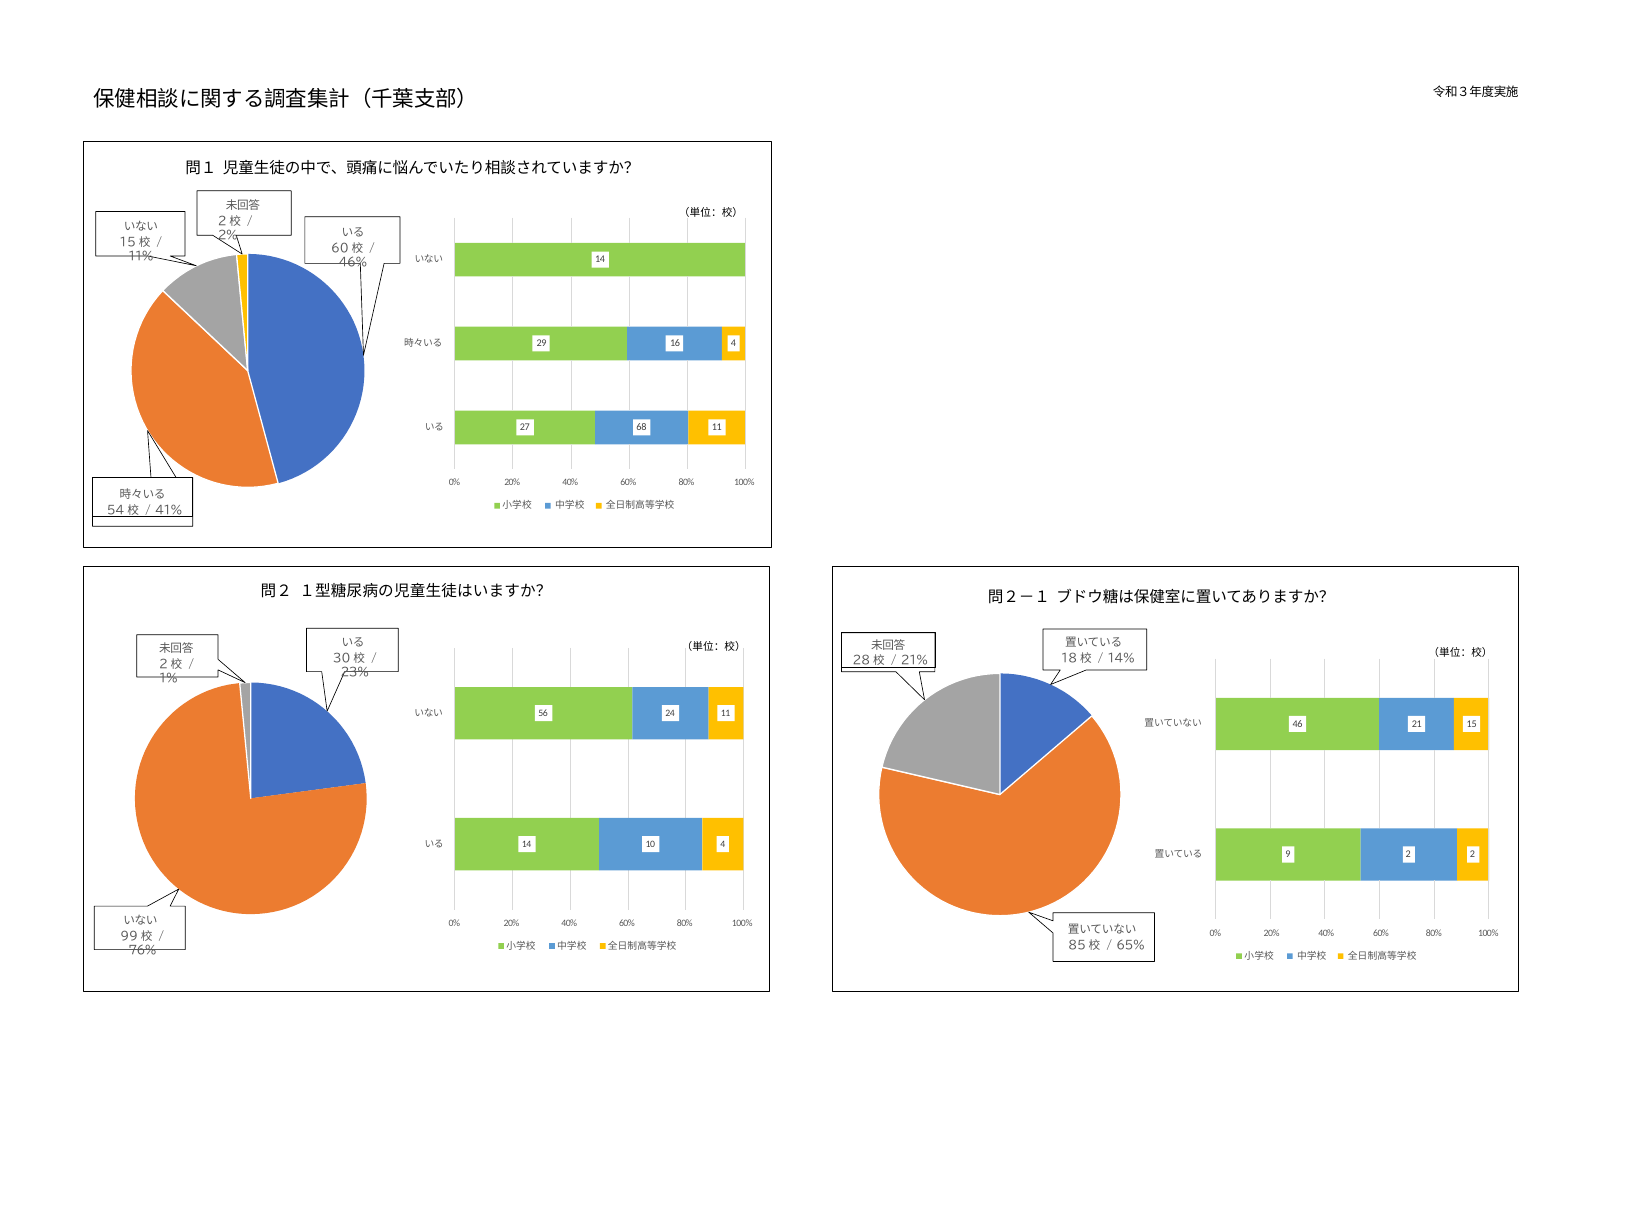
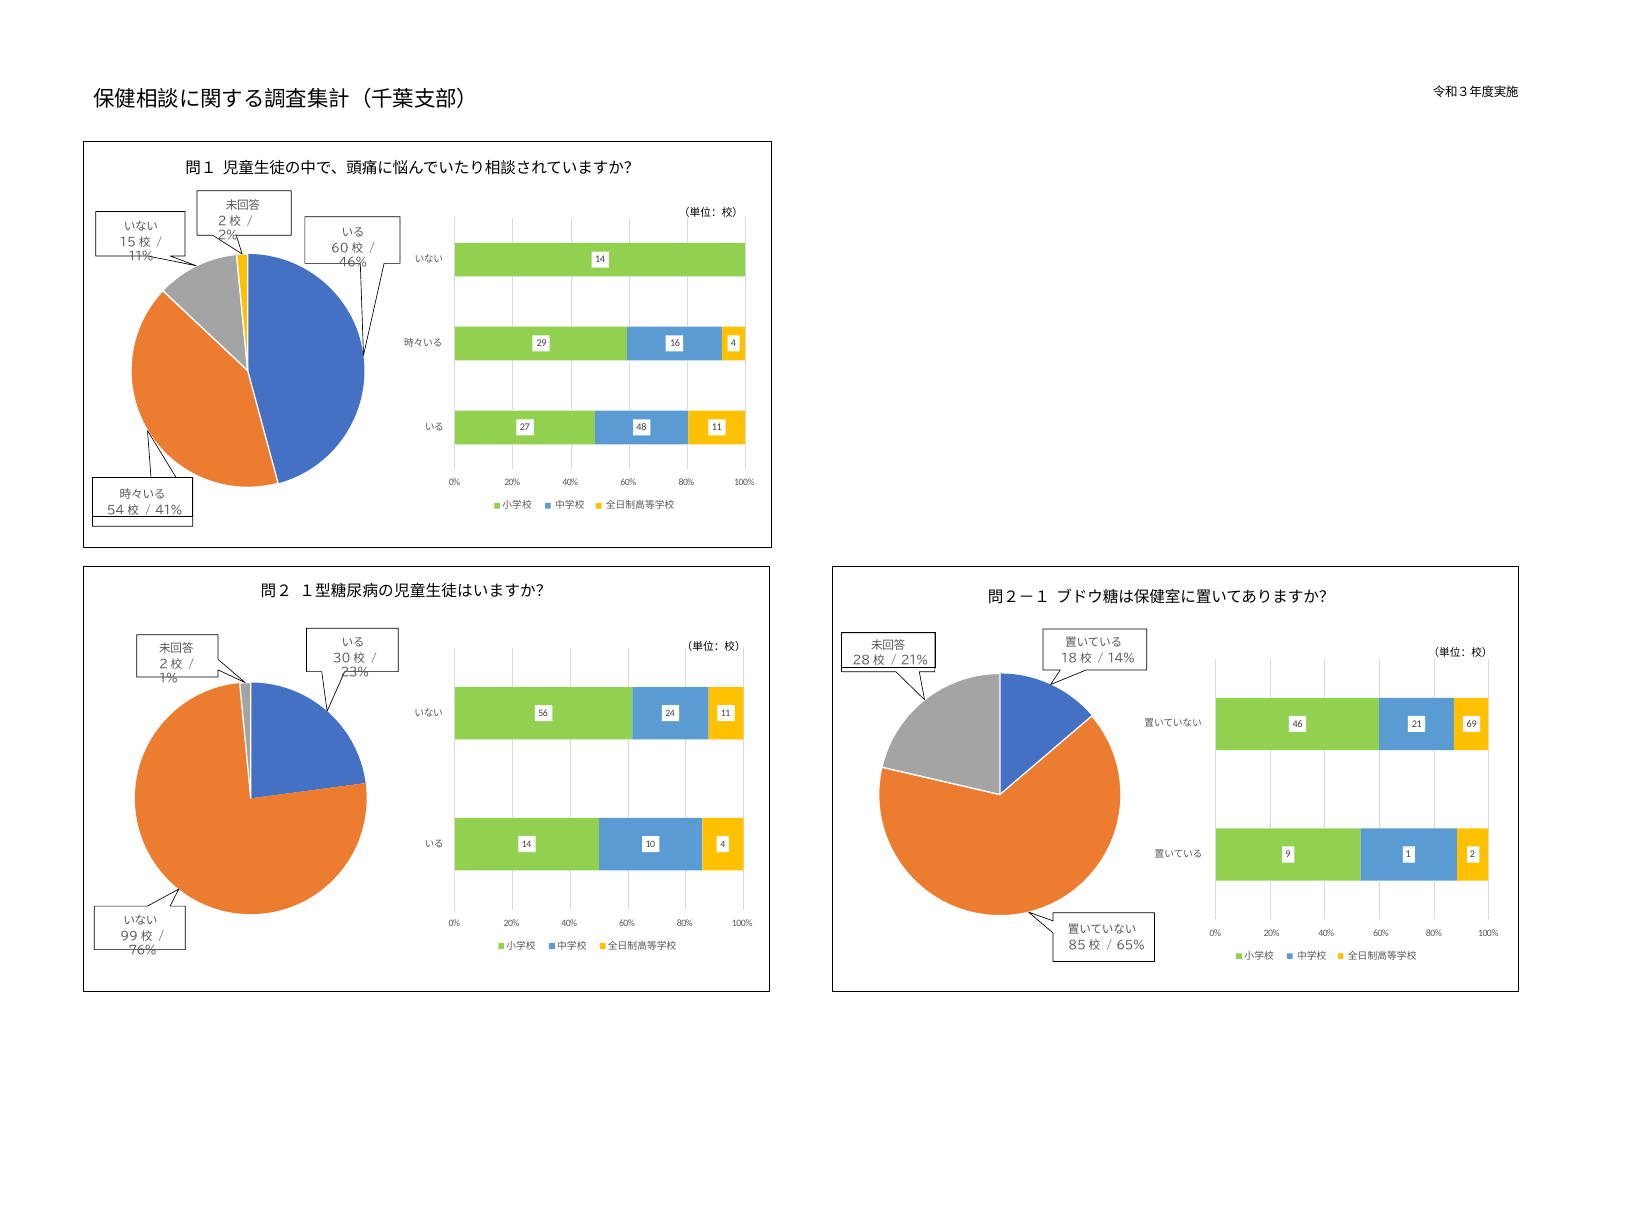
68: 68 -> 48 (642, 427)
15: 15 -> 69 (1472, 724)
9 2: 2 -> 1 (1408, 855)
